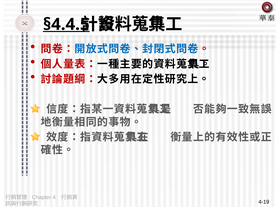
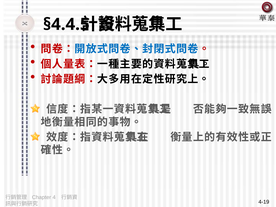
§4.4.5 underline: present -> none (66, 24)
